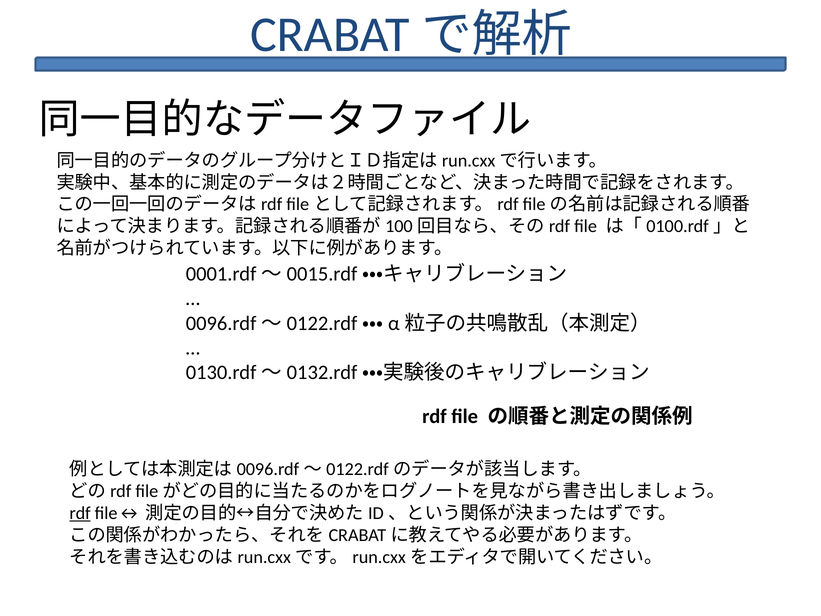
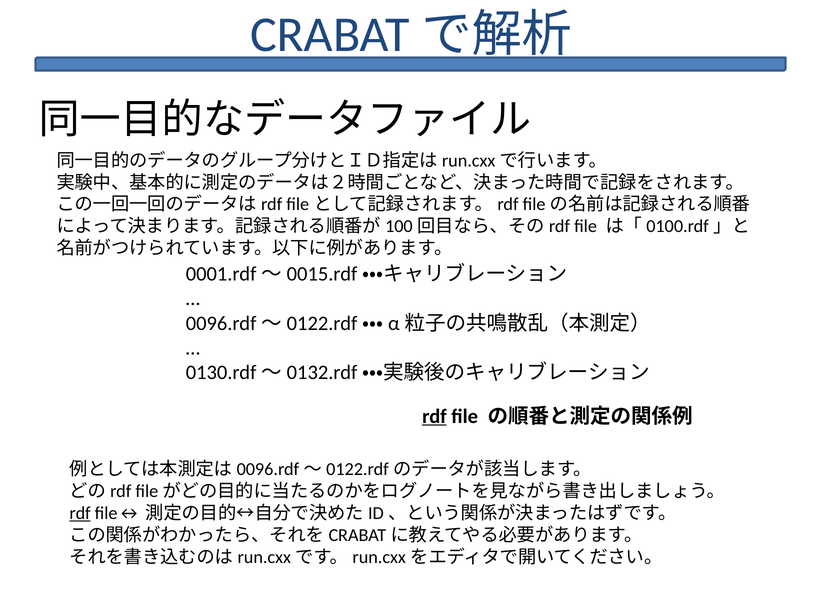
rdf underline: none -> present (434, 416)
